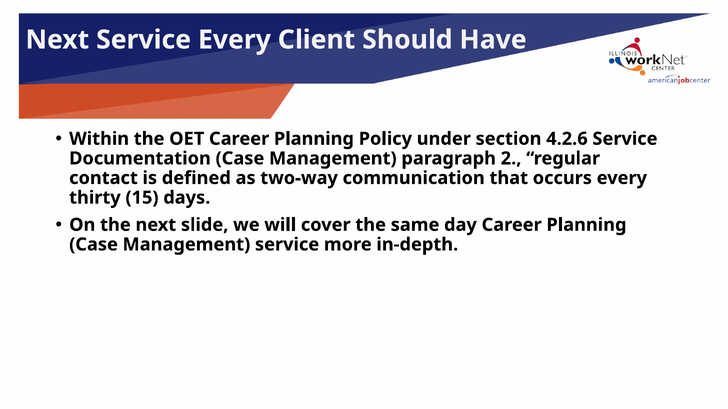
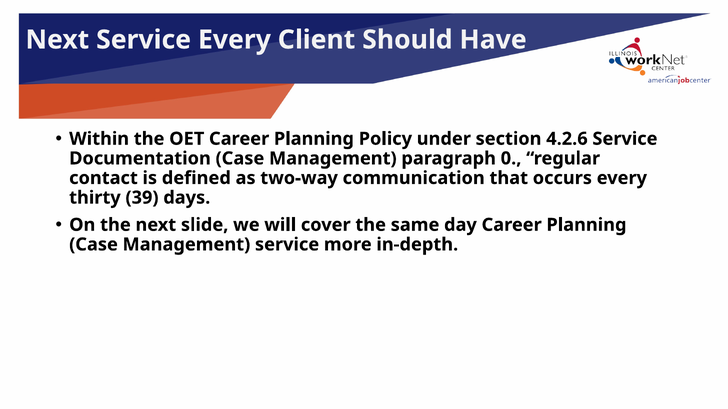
2: 2 -> 0 (511, 159)
15: 15 -> 39 (142, 198)
